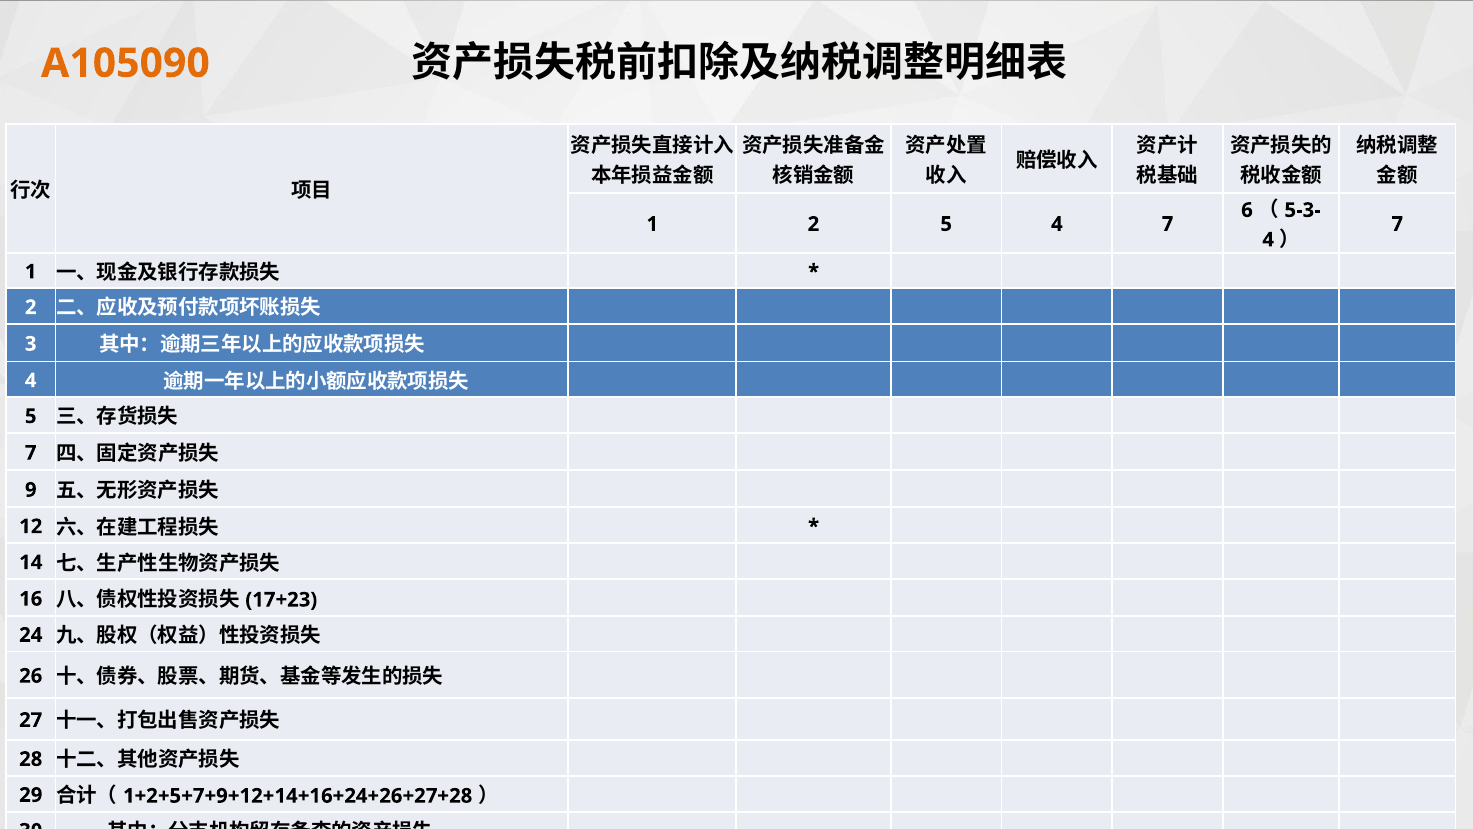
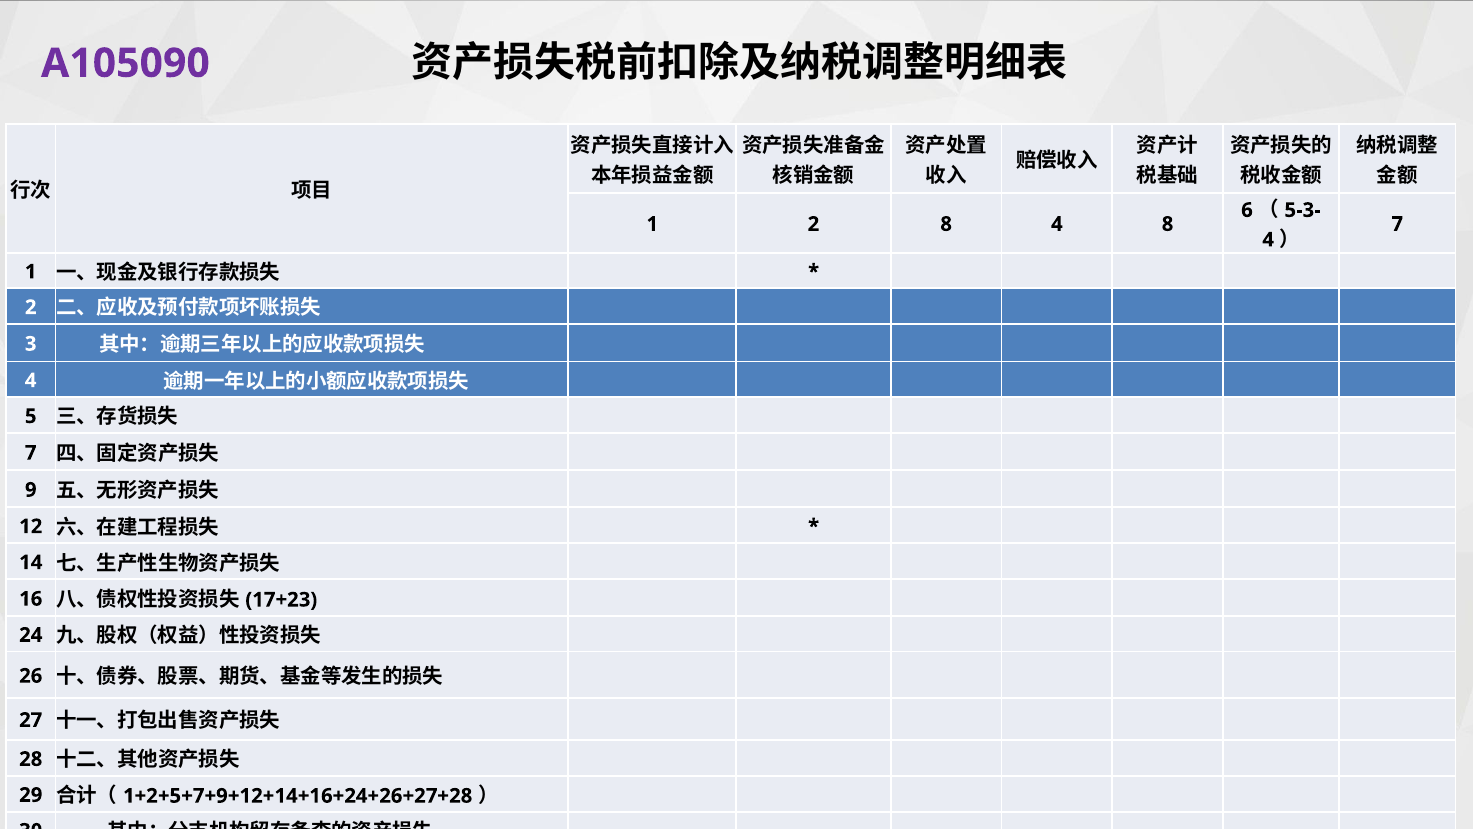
A105090 colour: orange -> purple (125, 63)
2 5: 5 -> 8 (946, 224)
4 7: 7 -> 8 (1168, 224)
